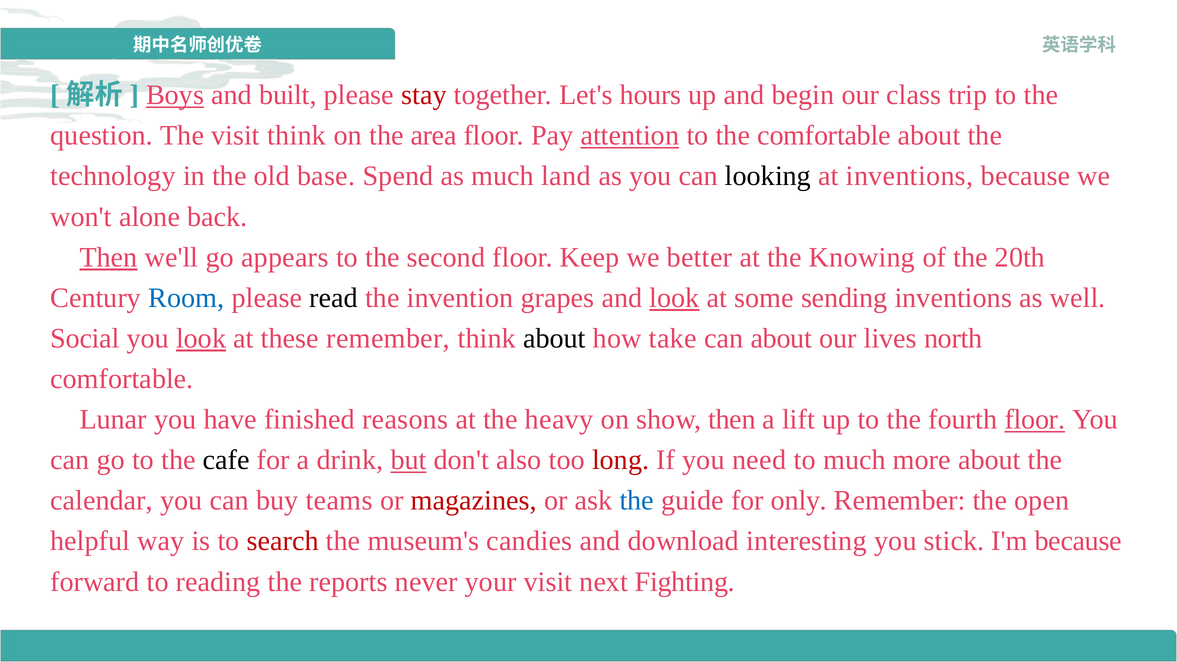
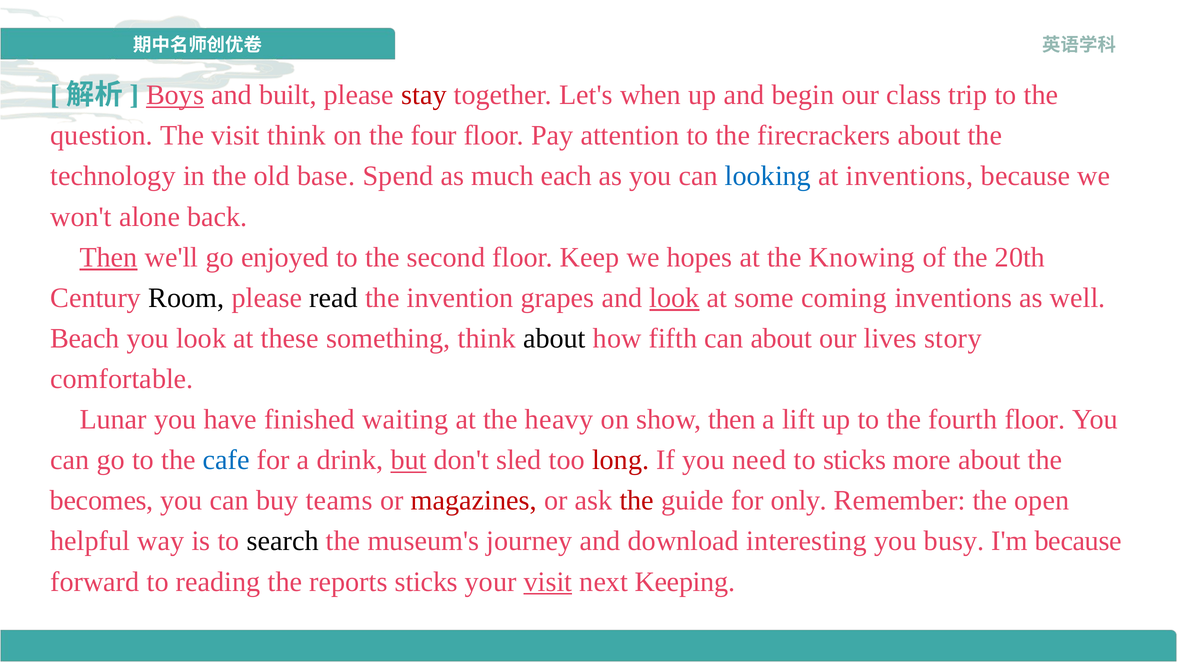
hours: hours -> when (650, 95)
area: area -> four (434, 136)
attention underline: present -> none (630, 136)
the comfortable: comfortable -> firecrackers (824, 136)
land: land -> each (566, 176)
looking colour: black -> blue (768, 176)
appears: appears -> enjoyed (285, 257)
better: better -> hopes (700, 257)
Room colour: blue -> black (186, 298)
sending: sending -> coming (844, 298)
Social: Social -> Beach (85, 338)
look underline: present -> none (201, 338)
these remember: remember -> something (388, 338)
take: take -> fifth (673, 338)
north: north -> story (953, 338)
reasons: reasons -> waiting (405, 420)
floor underline: present -> none (1035, 420)
cafe colour: black -> blue (226, 460)
also: also -> sled (519, 460)
to much: much -> sticks (855, 460)
calendar: calendar -> becomes (102, 501)
the colour: blue -> red (637, 501)
search colour: red -> black (283, 541)
candies: candies -> journey (529, 541)
stick: stick -> busy (954, 541)
reports never: never -> sticks (426, 582)
visit underline: none -> present (548, 582)
Fighting: Fighting -> Keeping (685, 582)
